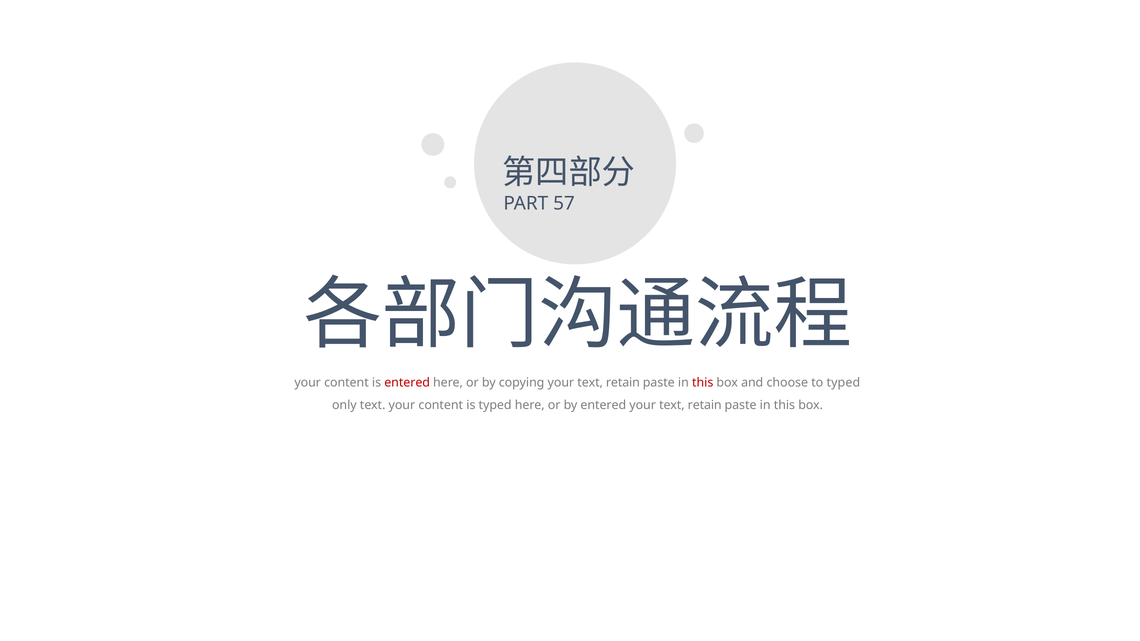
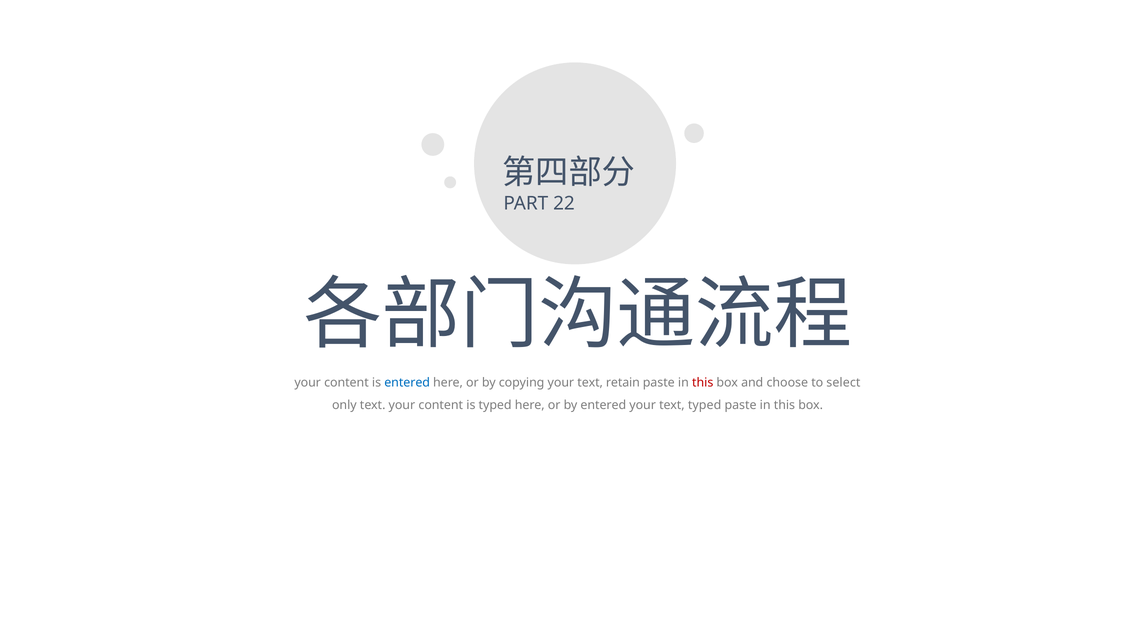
57: 57 -> 22 (564, 204)
entered colour: red -> blue (407, 383)
to typed: typed -> select (843, 383)
retain: retain -> typed (705, 405)
